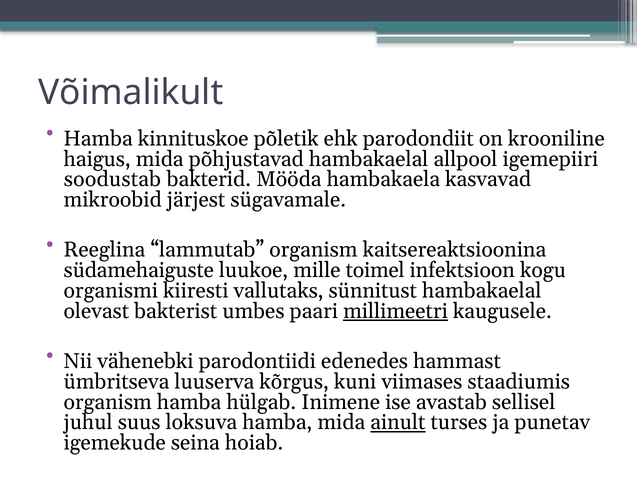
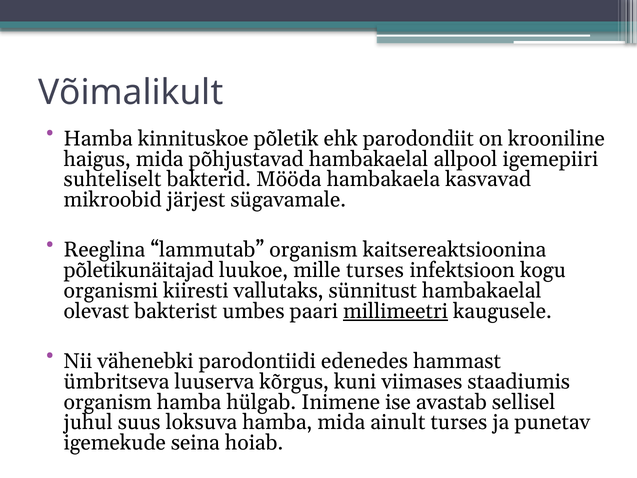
soodustab: soodustab -> suhteliselt (113, 179)
südamehaiguste: südamehaiguste -> põletikunäitajad (139, 270)
mille toimel: toimel -> turses (375, 270)
ainult underline: present -> none (398, 422)
